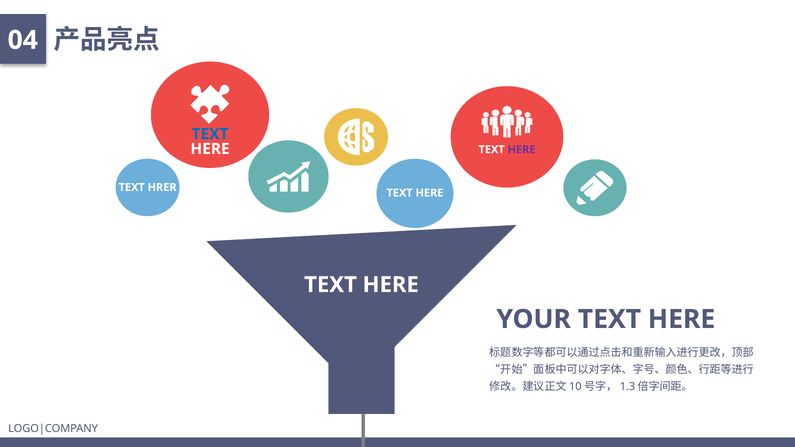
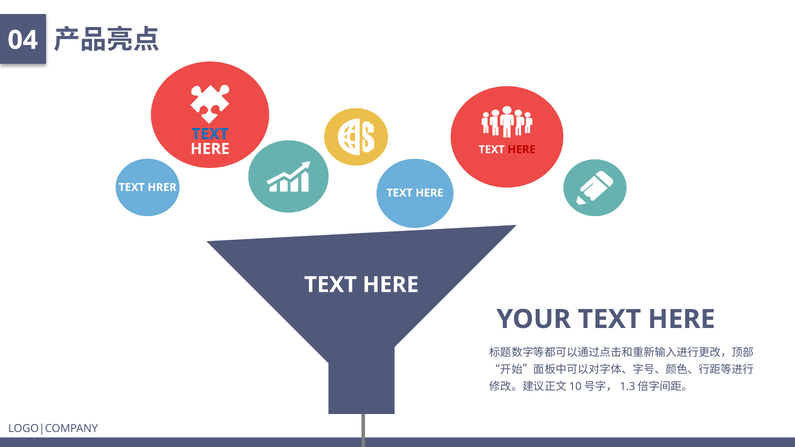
HERE colour: purple -> red (522, 150)
